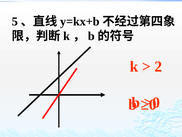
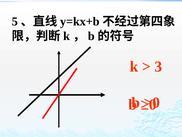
2: 2 -> 3 (158, 66)
